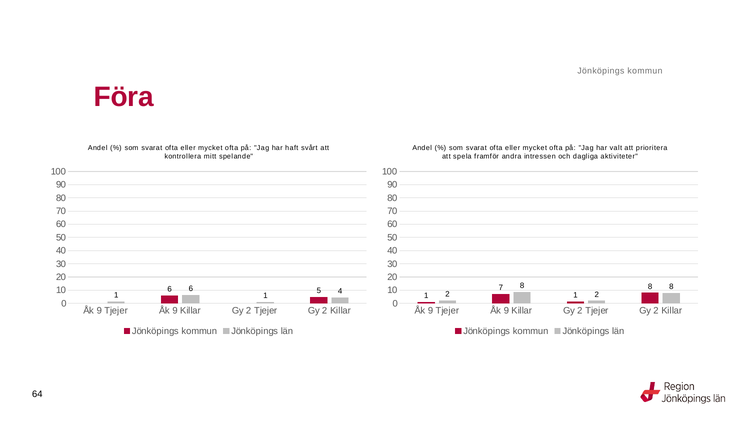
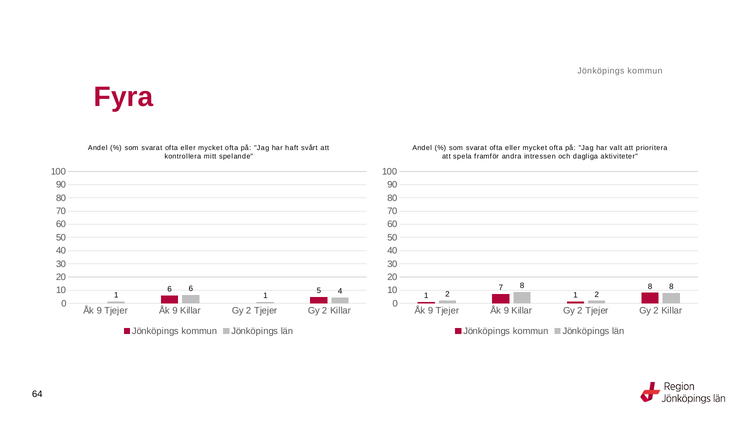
Föra: Föra -> Fyra (124, 97)
